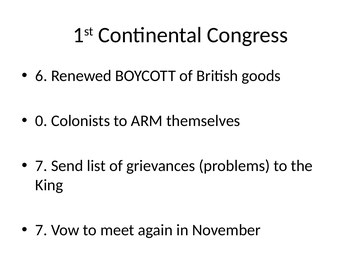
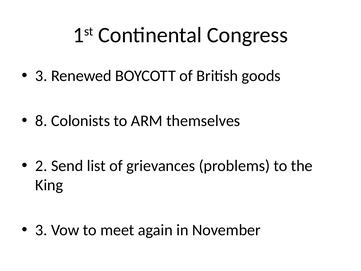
6: 6 -> 3 (41, 76)
0: 0 -> 8 (41, 121)
7: 7 -> 2 (41, 166)
7: 7 -> 3 (41, 230)
